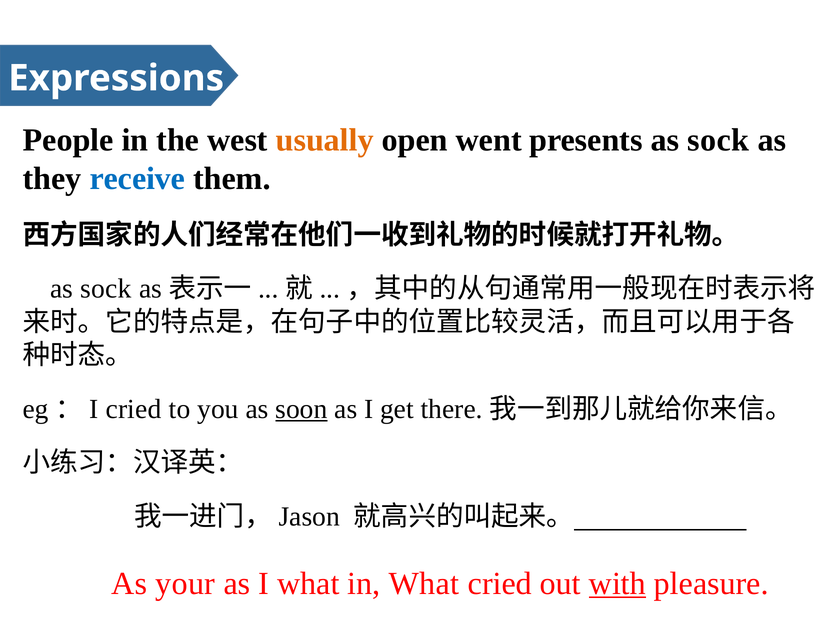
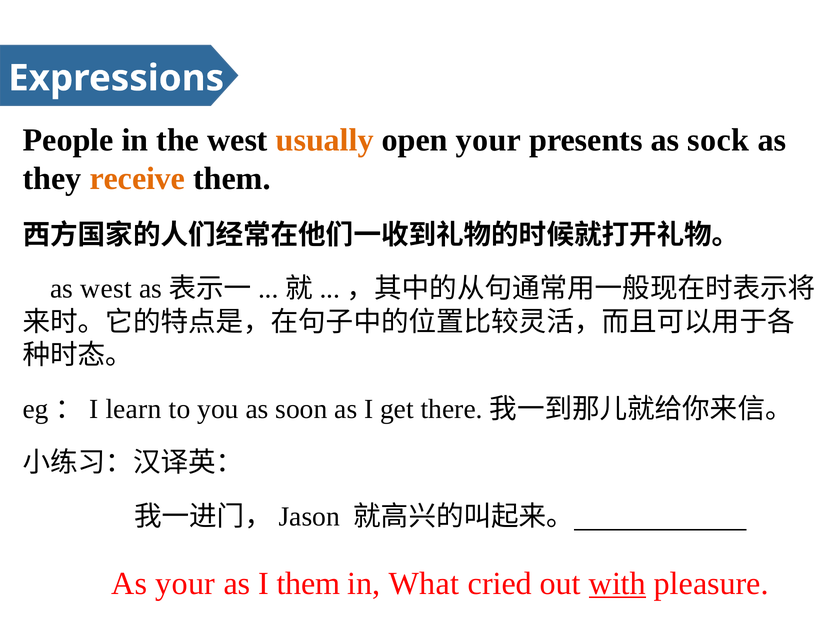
open went: went -> your (489, 140)
receive colour: blue -> orange (137, 179)
sock: sock -> west (106, 288)
eg：I cried: cried -> learn (134, 408)
soon underline: present -> none (301, 408)
I what: what -> them (308, 583)
